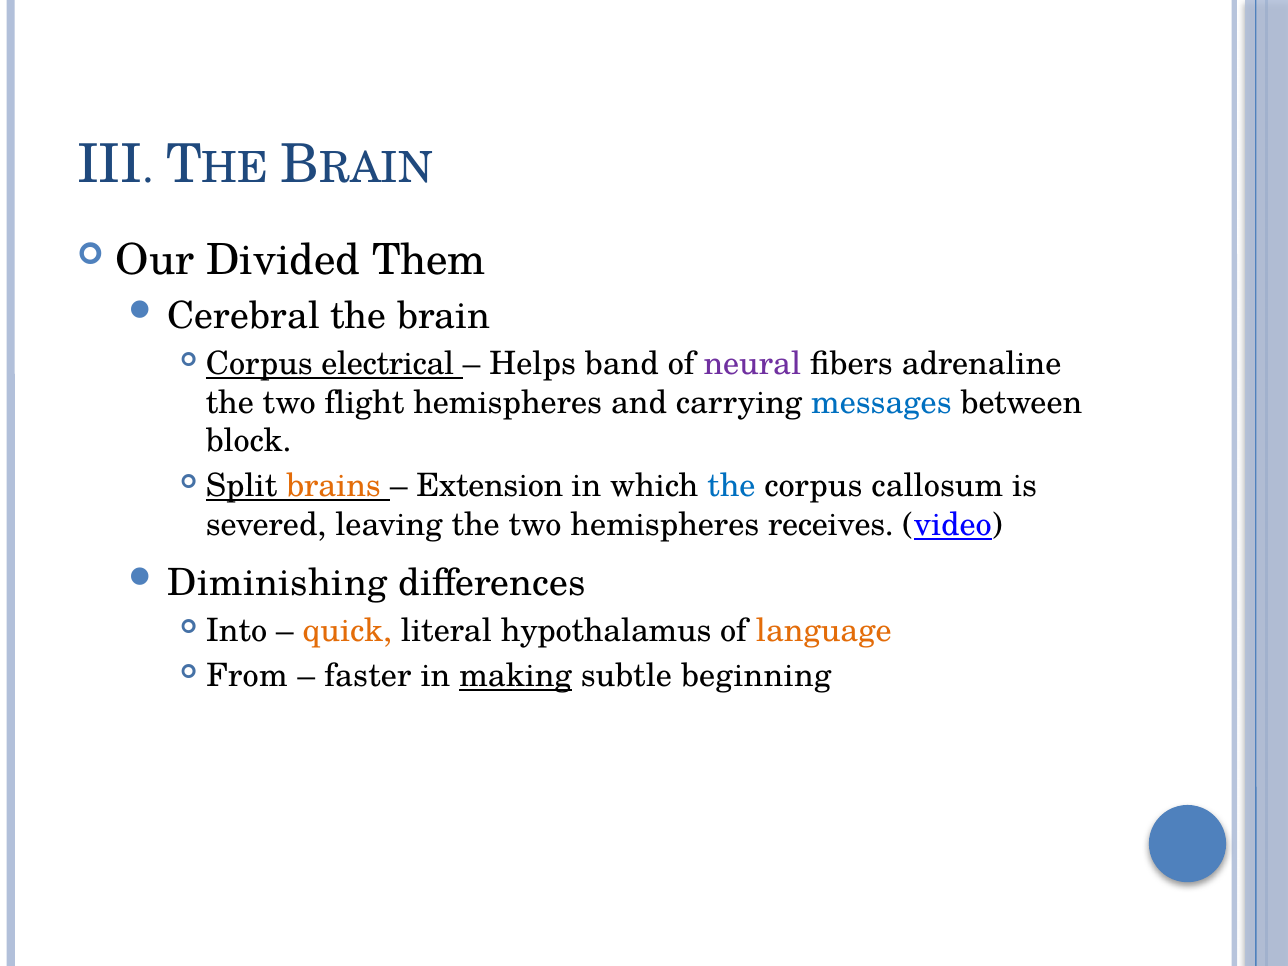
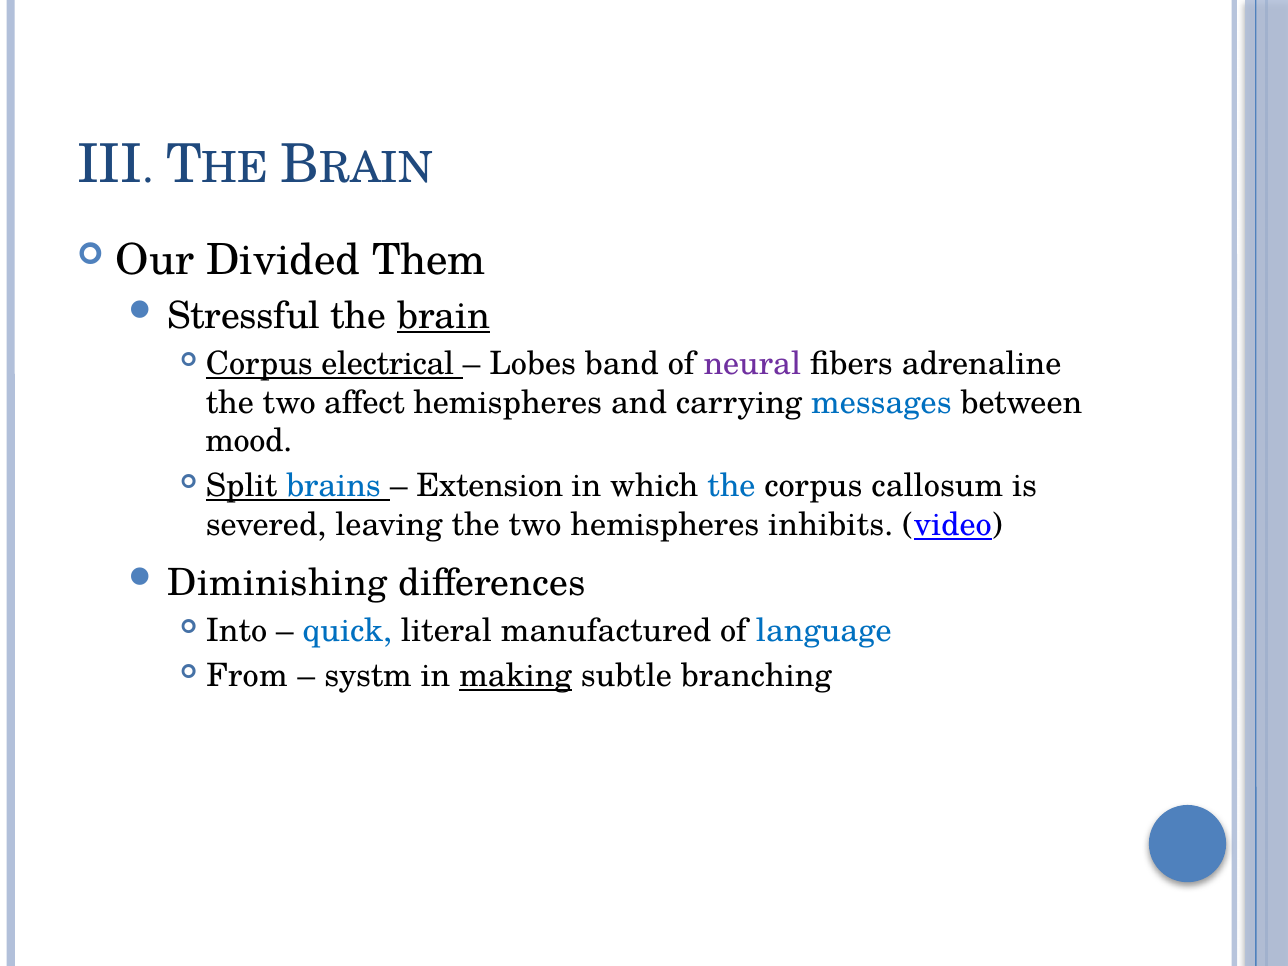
Cerebral: Cerebral -> Stressful (244, 316)
brain underline: none -> present (444, 316)
Helps: Helps -> Lobes (533, 364)
flight: flight -> affect (365, 402)
block: block -> mood (249, 441)
brains colour: orange -> blue (334, 486)
receives: receives -> inhibits (831, 525)
quick colour: orange -> blue (347, 631)
hypothalamus: hypothalamus -> manufactured (606, 631)
language colour: orange -> blue (824, 631)
faster: faster -> systm (368, 676)
beginning: beginning -> branching (756, 676)
